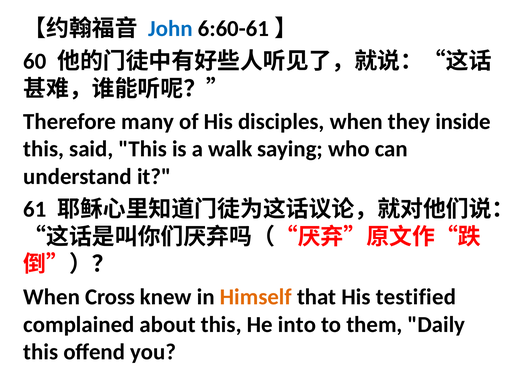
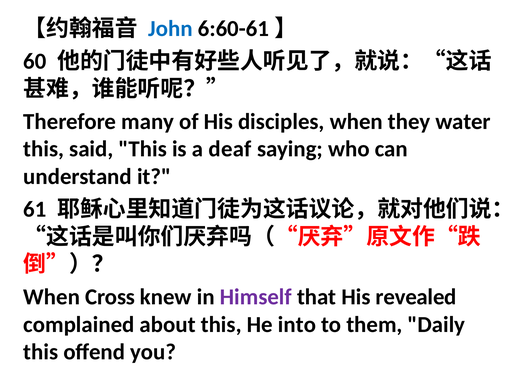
inside: inside -> water (463, 121)
walk: walk -> deaf (230, 149)
Himself colour: orange -> purple (256, 297)
testified: testified -> revealed (416, 297)
